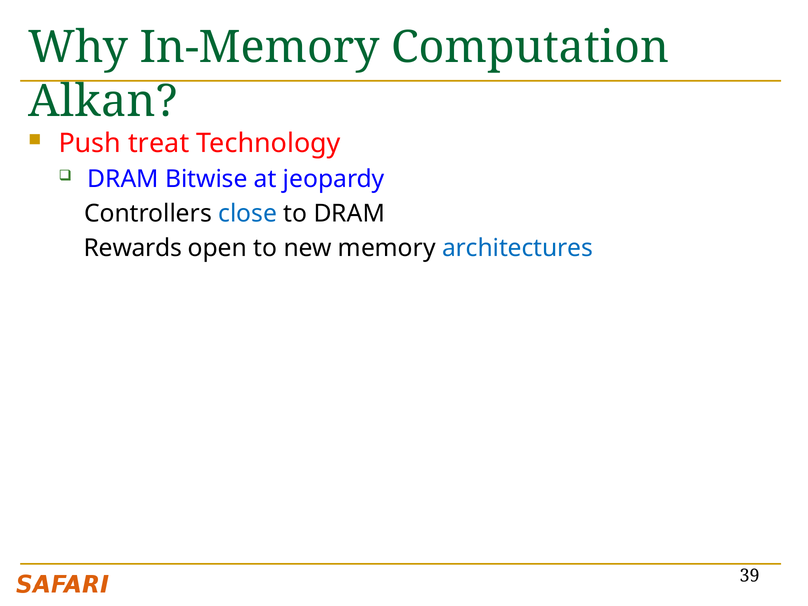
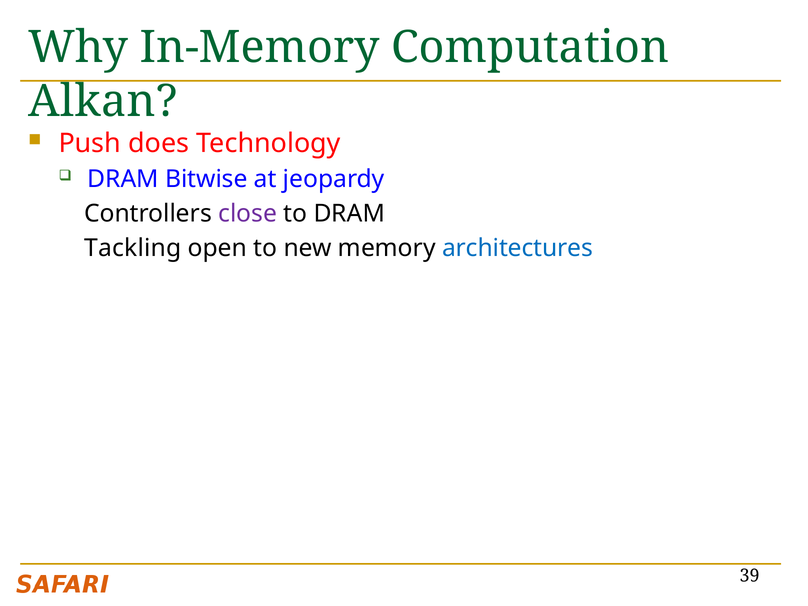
treat: treat -> does (159, 143)
close colour: blue -> purple (248, 214)
Rewards: Rewards -> Tackling (133, 248)
